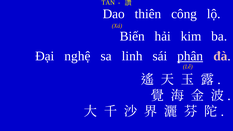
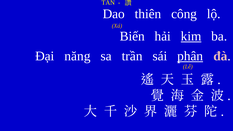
kim underline: none -> present (191, 36)
nghệ: nghệ -> năng (77, 56)
linh: linh -> trần (132, 56)
